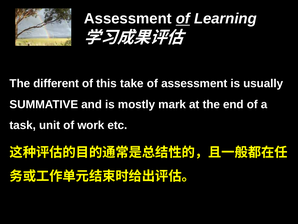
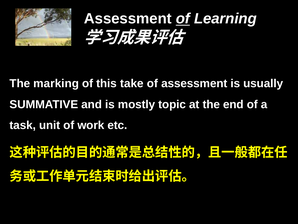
different: different -> marking (56, 83)
mark: mark -> topic (172, 104)
